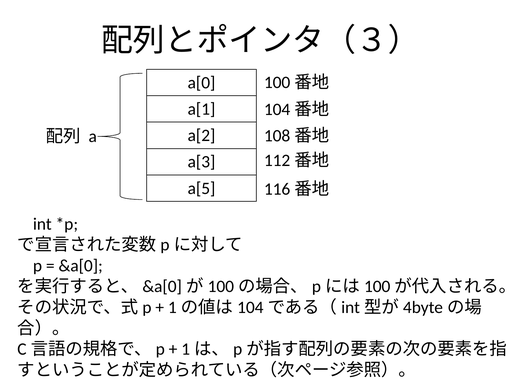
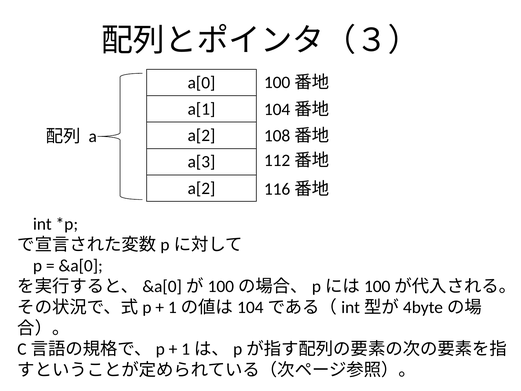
a[5: a[5 -> a[2 (202, 188)
